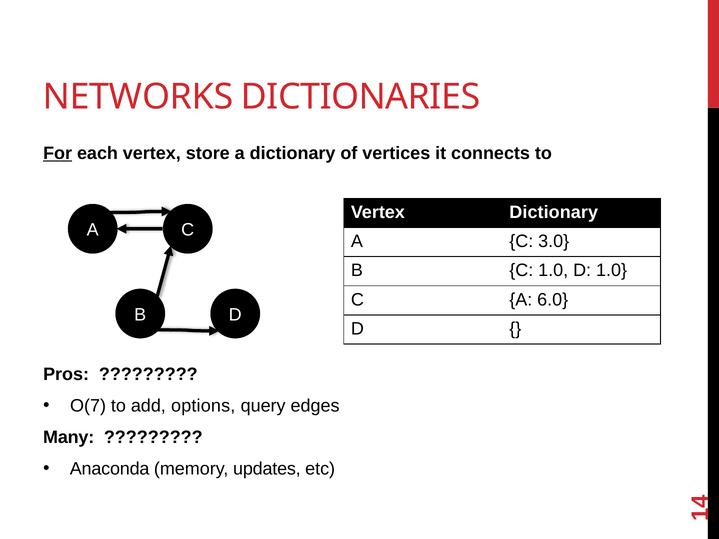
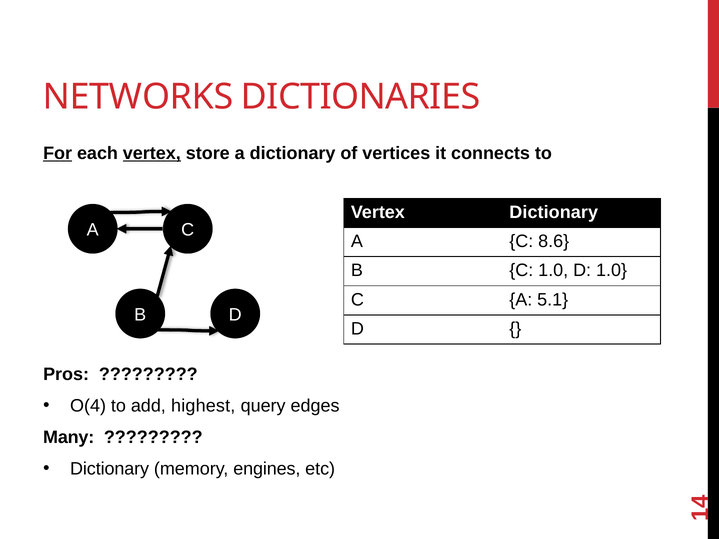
vertex underline: none -> present (152, 153)
3.0: 3.0 -> 8.6 (554, 242)
6.0: 6.0 -> 5.1 (553, 300)
O(7: O(7 -> O(4 (88, 406)
options: options -> highest (203, 406)
Anaconda: Anaconda -> Dictionary (110, 469)
updates: updates -> engines (267, 469)
